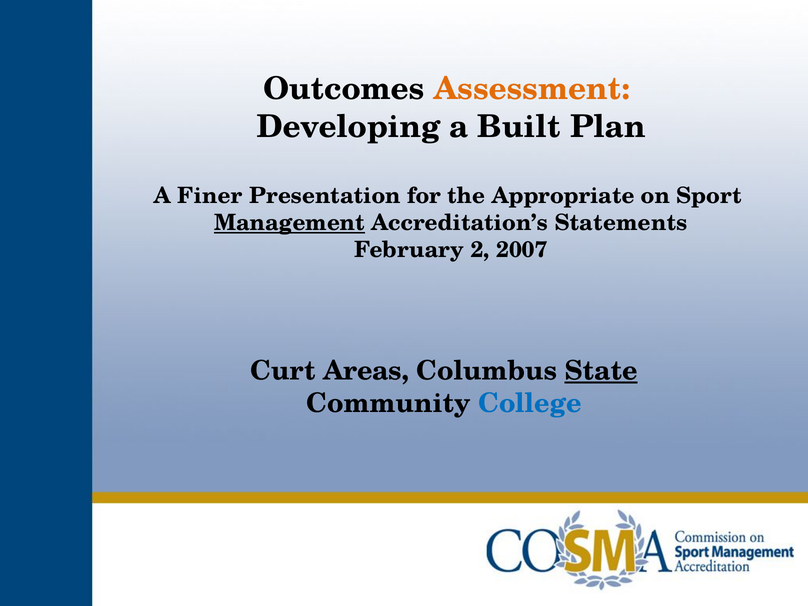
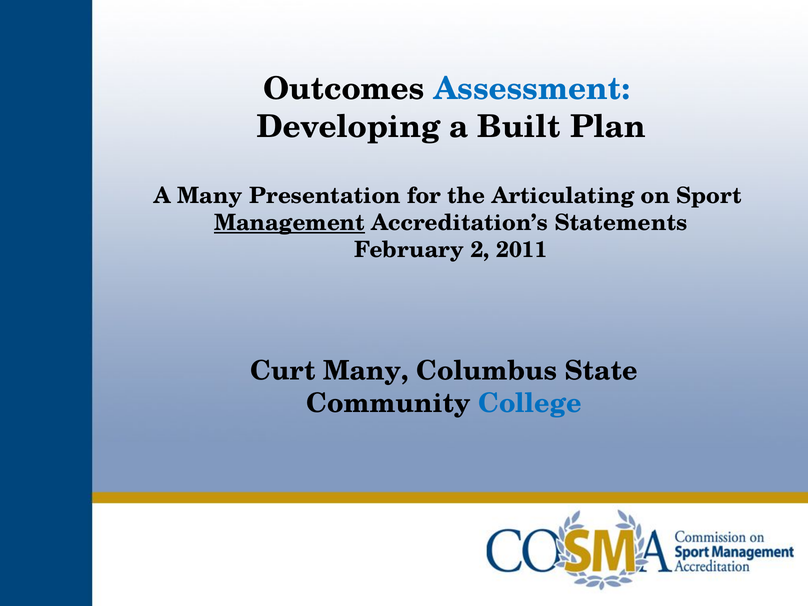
Assessment colour: orange -> blue (532, 89)
A Finer: Finer -> Many (210, 196)
Appropriate: Appropriate -> Articulating (563, 196)
2007: 2007 -> 2011 (522, 250)
Curt Areas: Areas -> Many (366, 371)
State underline: present -> none (601, 371)
